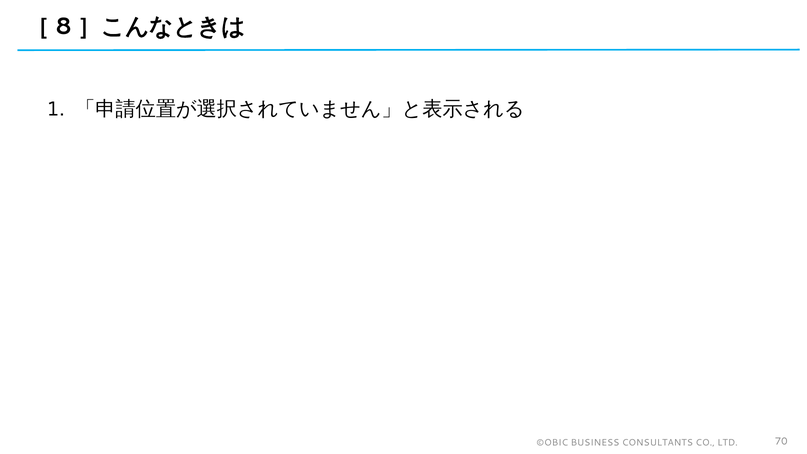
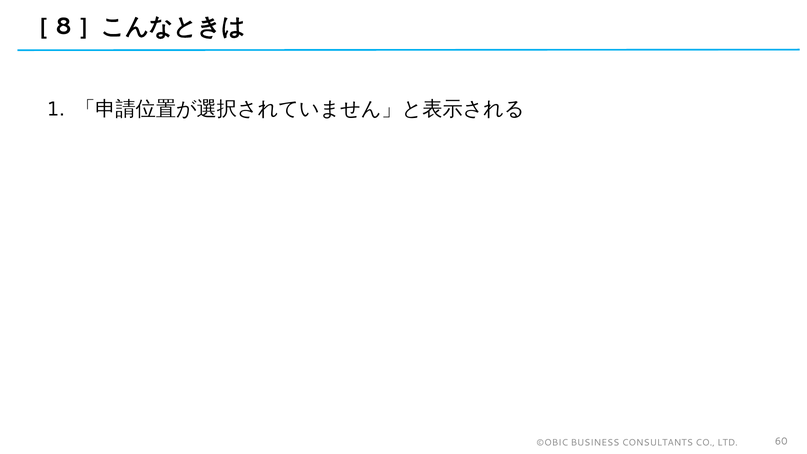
70: 70 -> 60 (781, 441)
